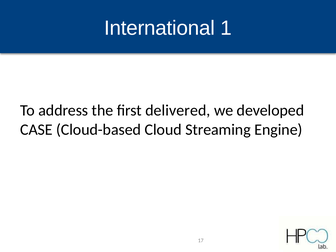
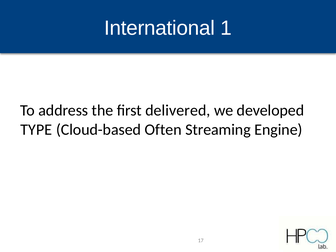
CASE: CASE -> TYPE (36, 130)
Cloud: Cloud -> Often (163, 130)
